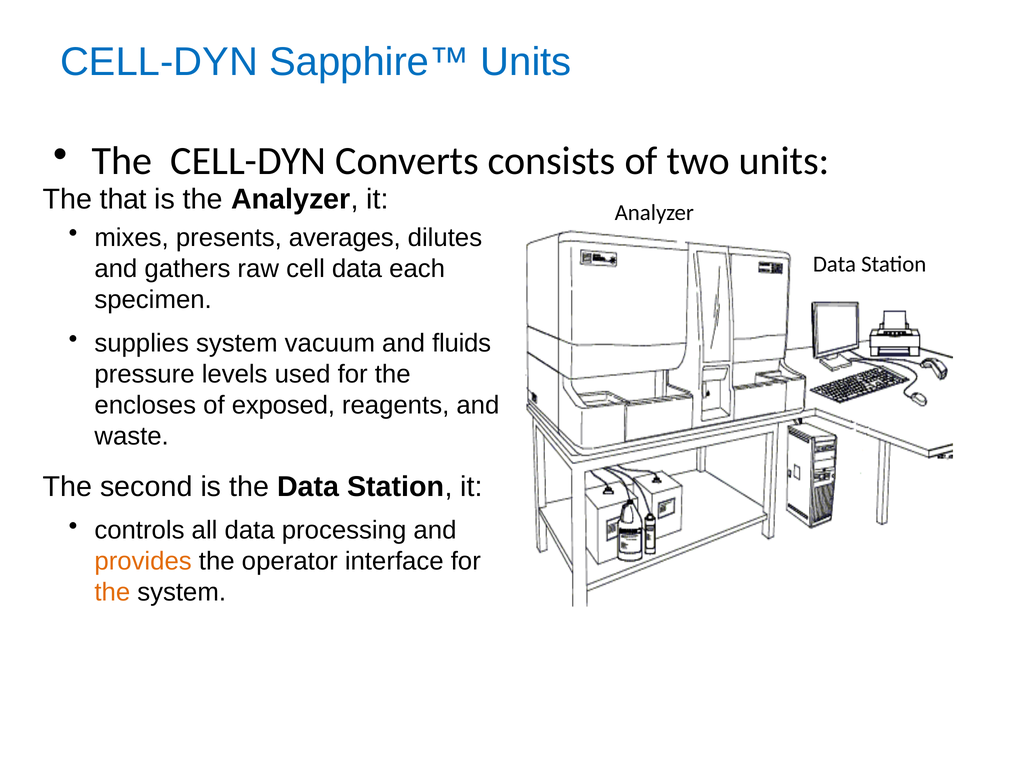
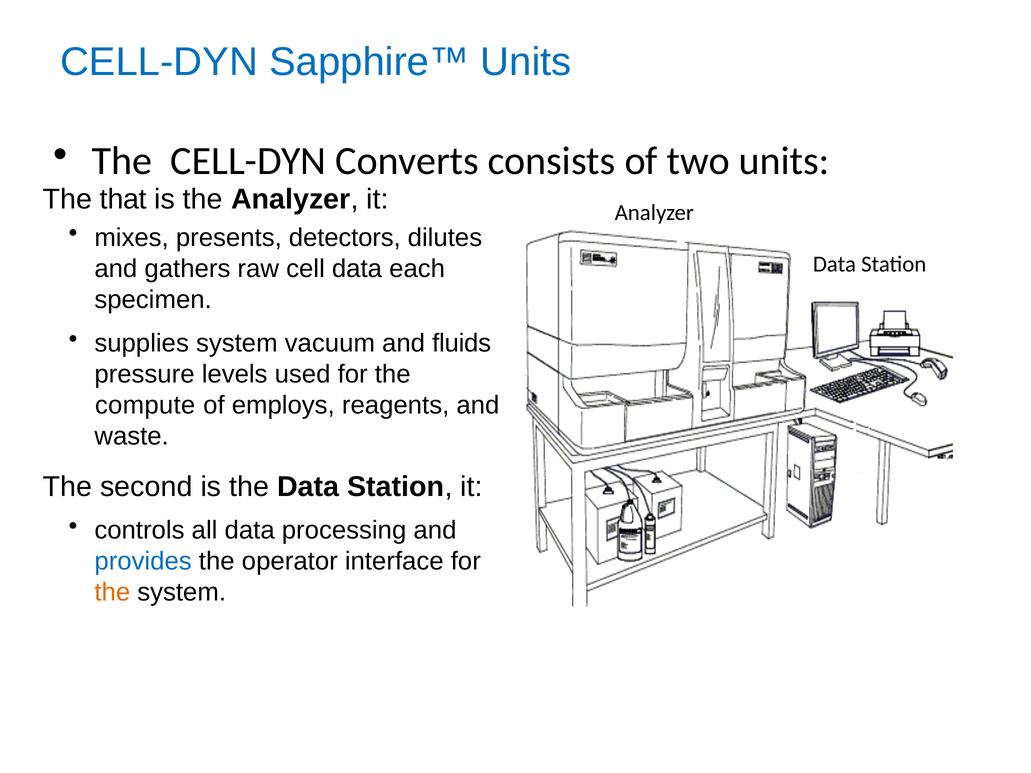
averages: averages -> detectors (345, 238)
encloses: encloses -> compute (145, 405)
exposed: exposed -> employs (283, 405)
provides colour: orange -> blue (143, 561)
